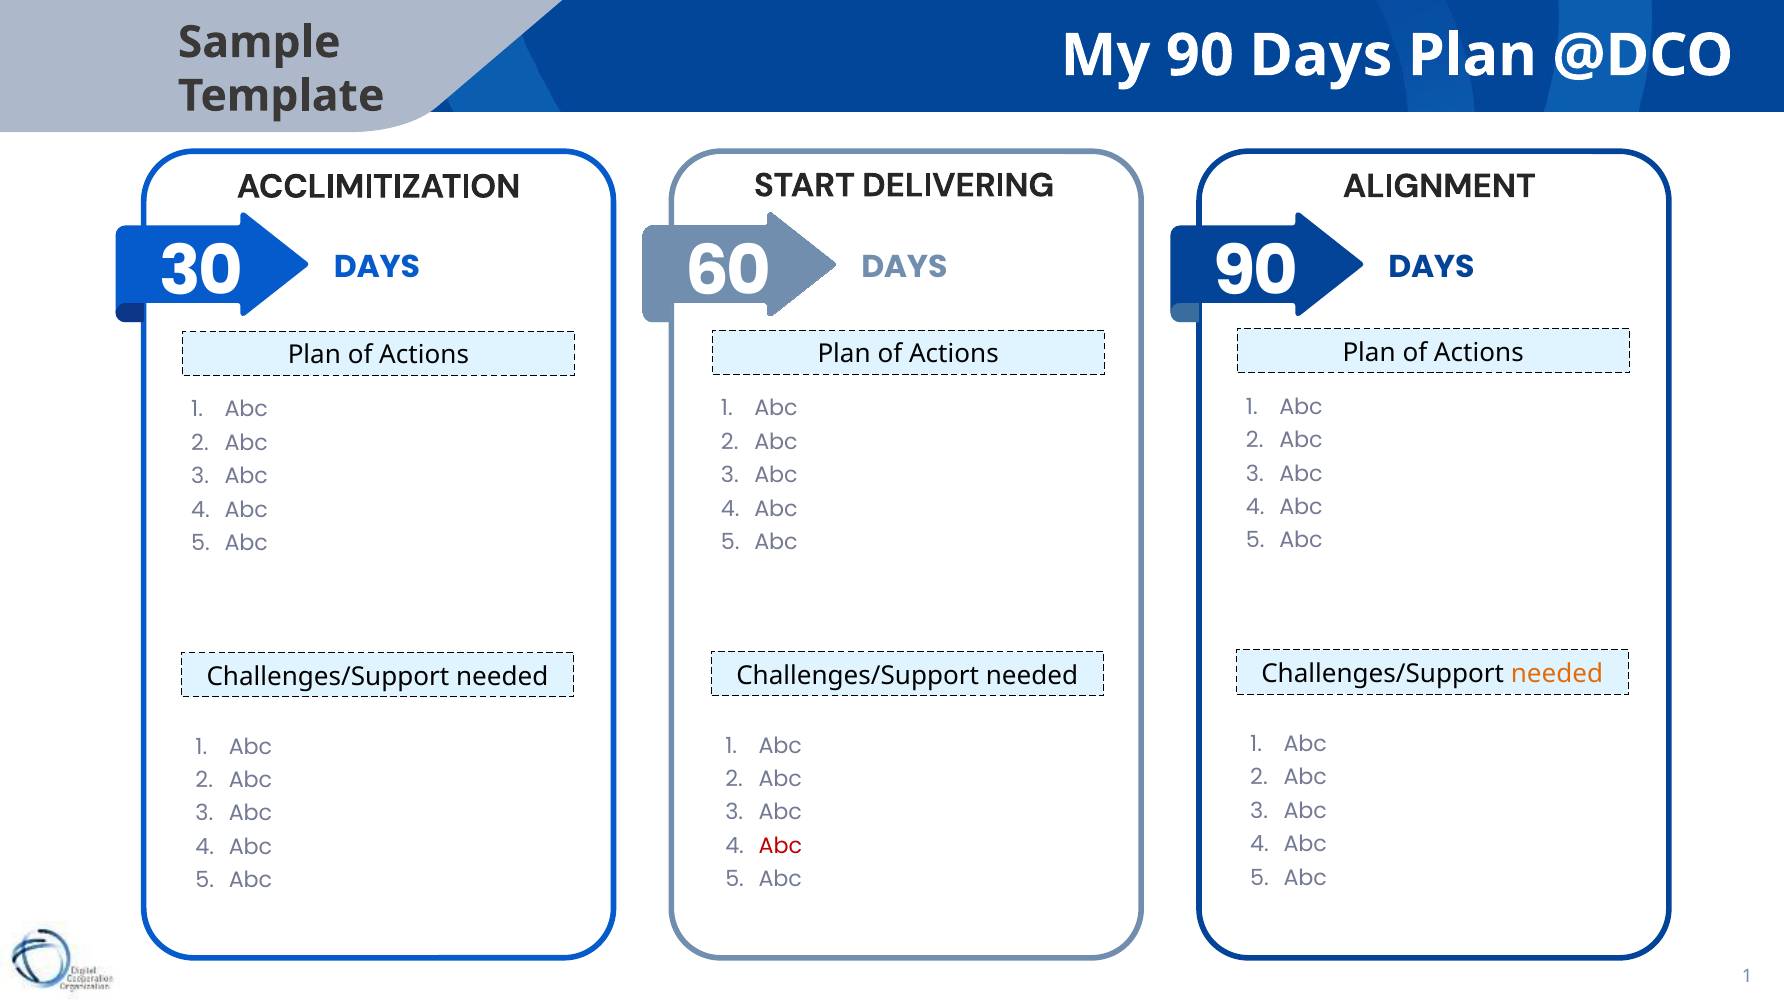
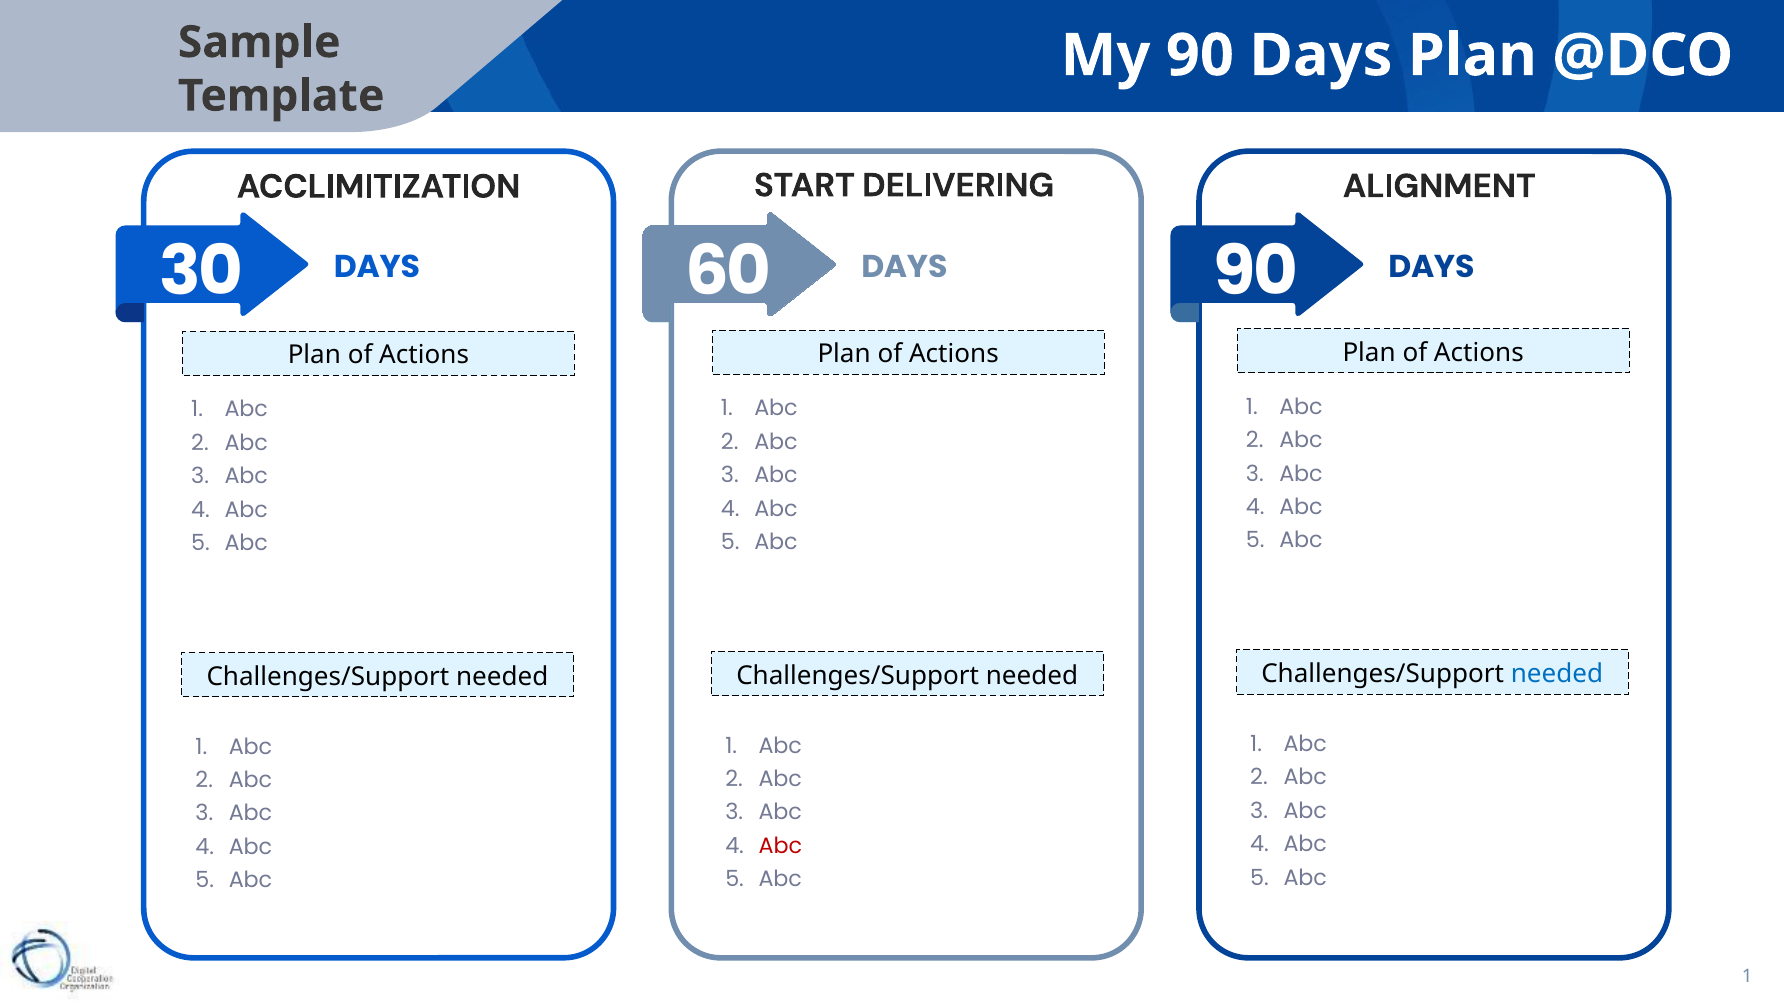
needed colour: orange -> blue (1557, 674)
